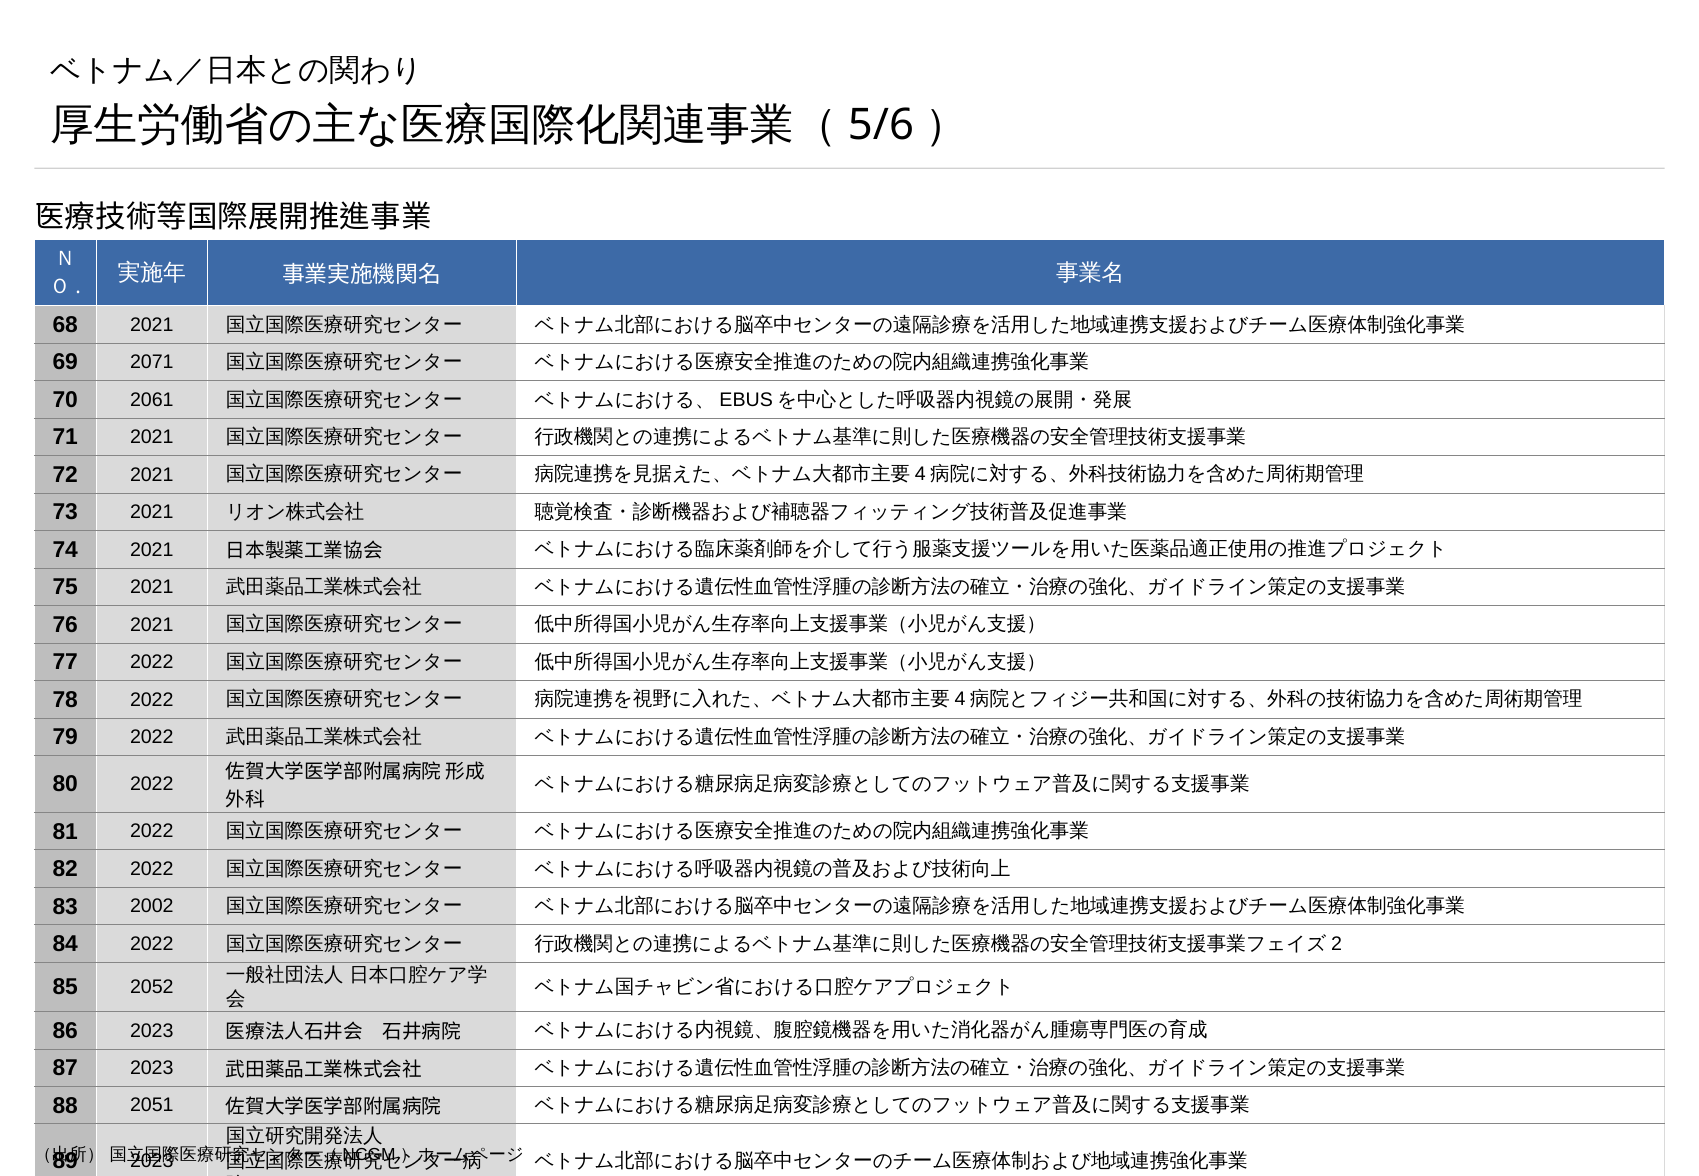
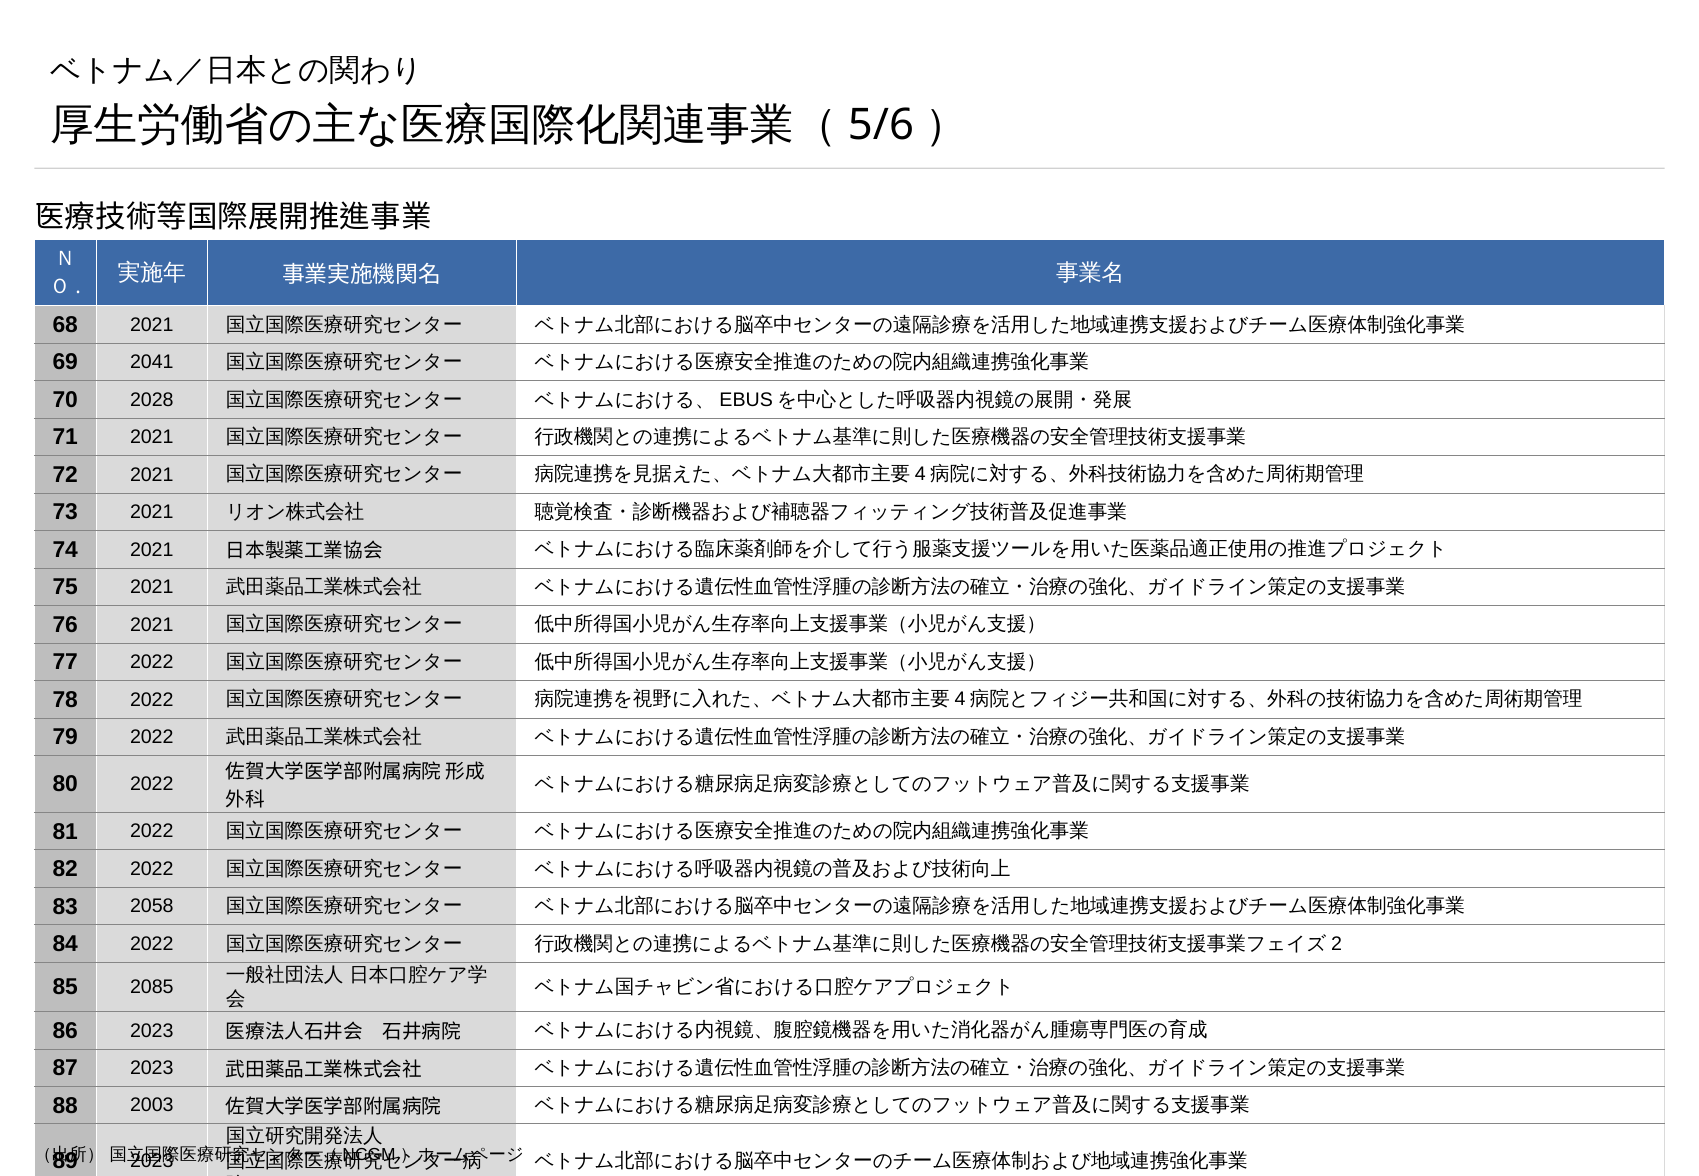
2071: 2071 -> 2041 (152, 362)
2061: 2061 -> 2028 (152, 400)
2002: 2002 -> 2058 (152, 907)
2052: 2052 -> 2085 (152, 987)
2051: 2051 -> 2003 (152, 1106)
